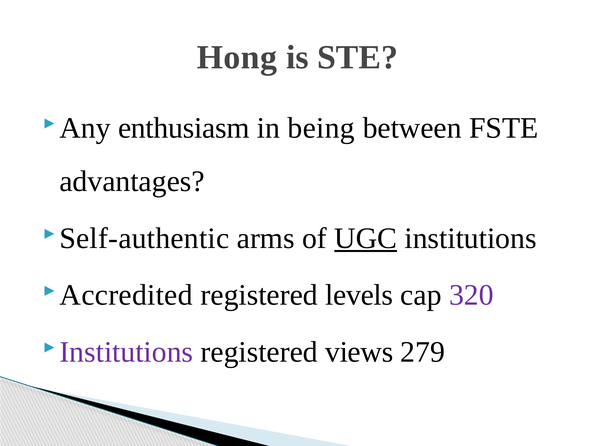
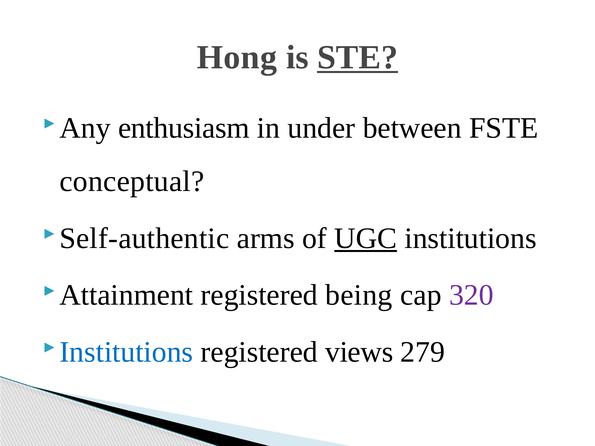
STE underline: none -> present (358, 57)
being: being -> under (321, 128)
advantages: advantages -> conceptual (132, 181)
Accredited: Accredited -> Attainment (126, 295)
levels: levels -> being (359, 295)
Institutions colour: purple -> blue (126, 352)
